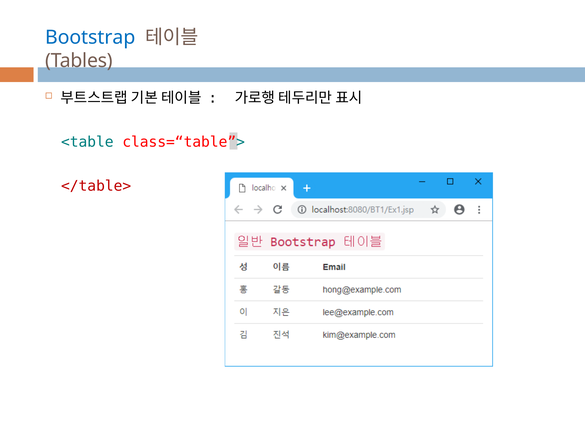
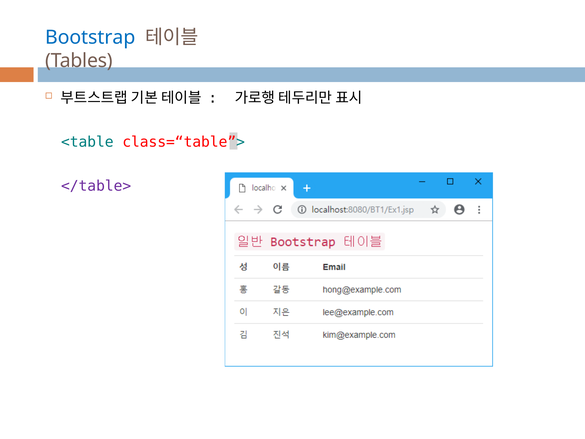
</table> colour: red -> purple (96, 186)
